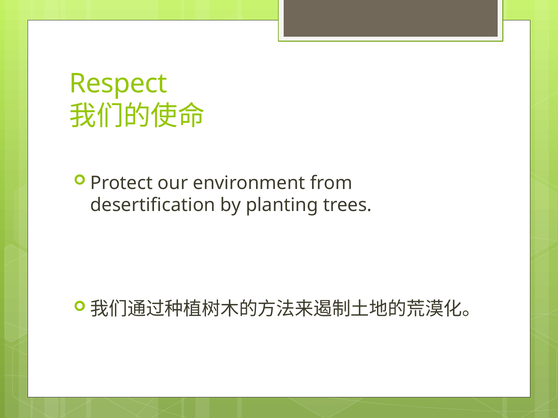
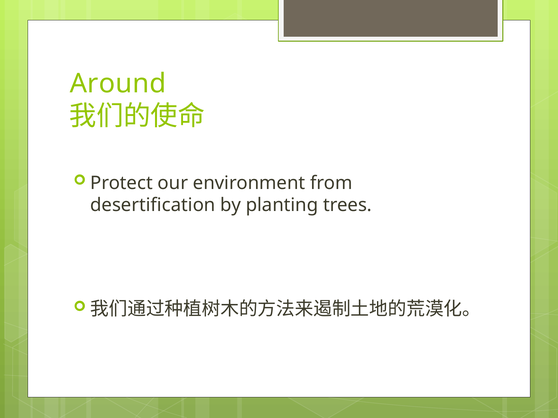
Respect: Respect -> Around (118, 84)
